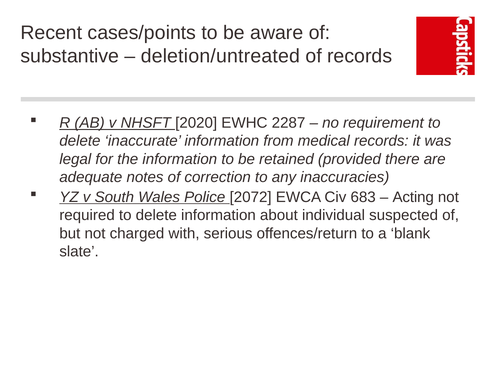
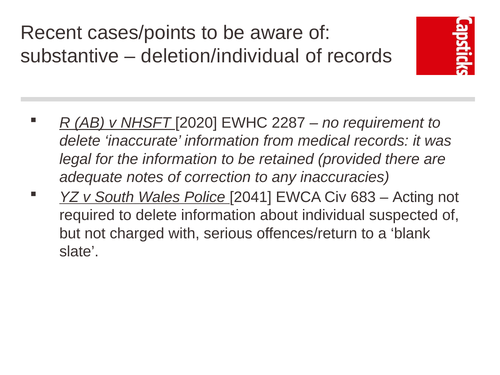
deletion/untreated: deletion/untreated -> deletion/individual (220, 56)
2072: 2072 -> 2041 (251, 197)
